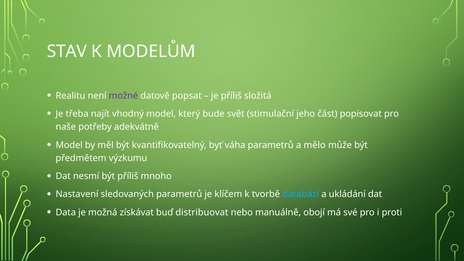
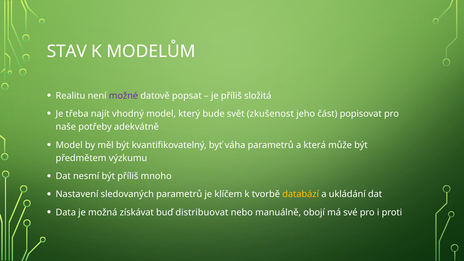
stimulační: stimulační -> zkušenost (270, 114)
mělo: mělo -> která (315, 145)
databází colour: light blue -> yellow (301, 194)
